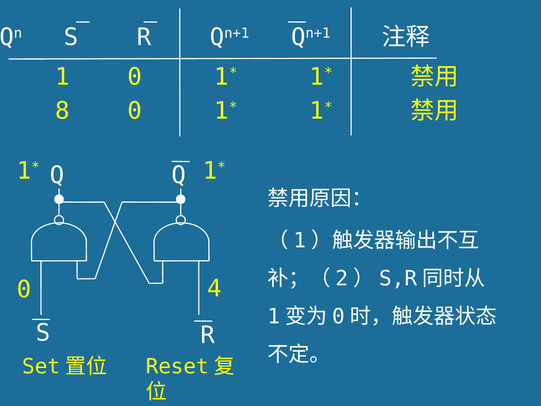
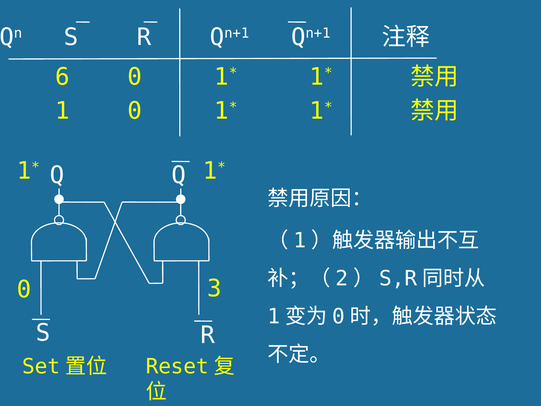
1: 1 -> 6 (62, 77)
8: 8 -> 1 (62, 111)
4: 4 -> 3 (214, 288)
